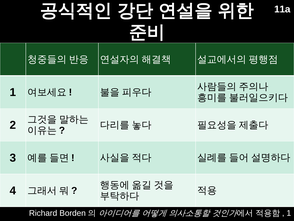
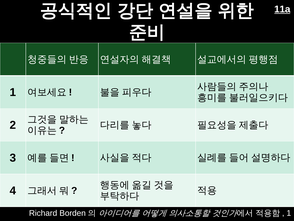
11a underline: none -> present (282, 9)
